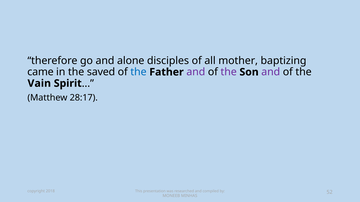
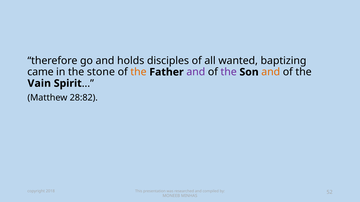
alone: alone -> holds (131, 61)
mother: mother -> wanted (238, 61)
saved: saved -> stone (101, 72)
the colour: blue -> orange (138, 72)
and colour: purple -> orange (271, 72)
28:17: 28:17 -> 28:82 (84, 98)
